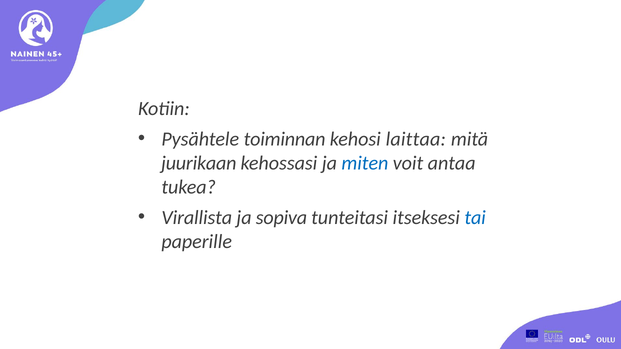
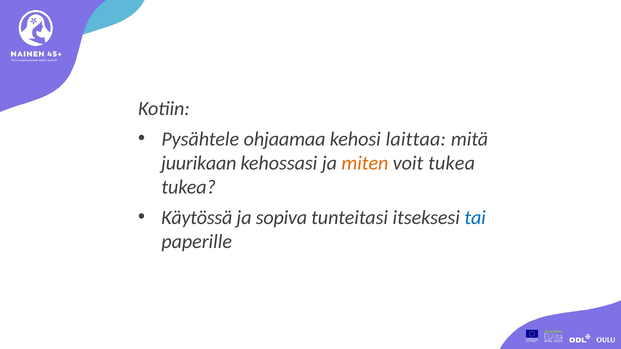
toiminnan: toiminnan -> ohjaamaa (285, 139)
miten colour: blue -> orange (365, 163)
voit antaa: antaa -> tukea (452, 163)
Virallista: Virallista -> Käytössä (197, 218)
